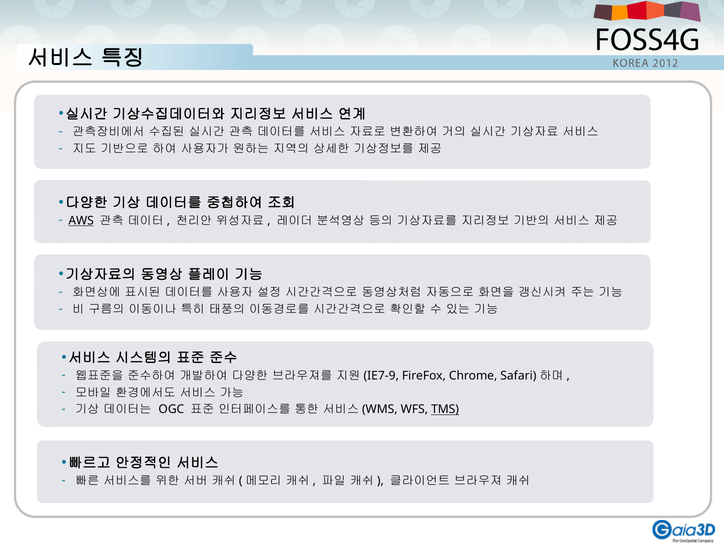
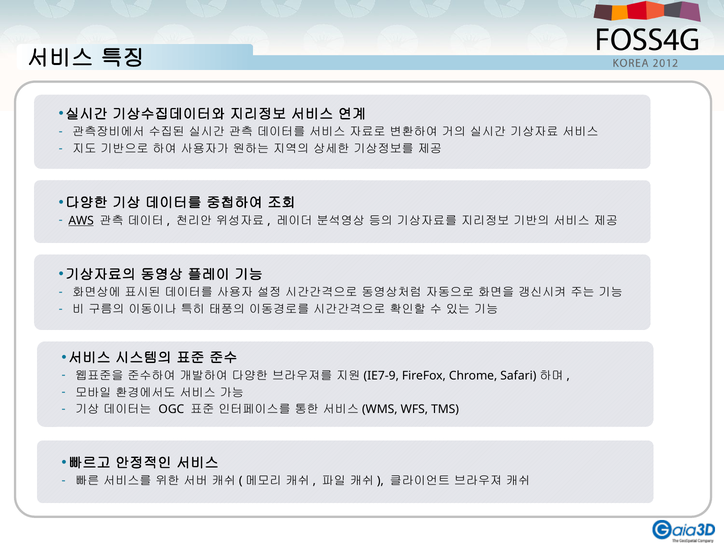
TMS underline: present -> none (445, 409)
